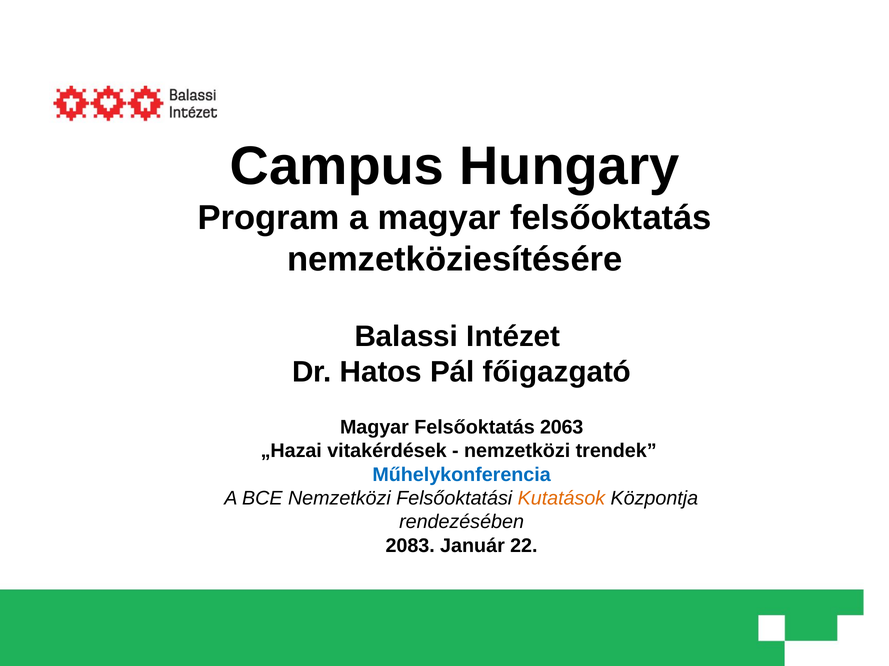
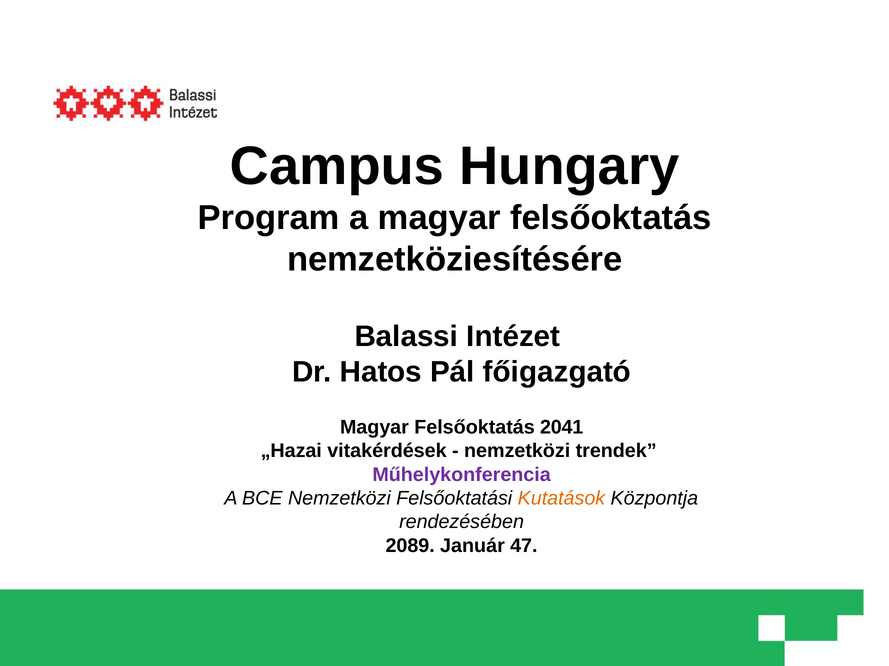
2063: 2063 -> 2041 (562, 428)
Műhelykonferencia colour: blue -> purple (462, 475)
2083: 2083 -> 2089 (410, 546)
22: 22 -> 47 (524, 546)
